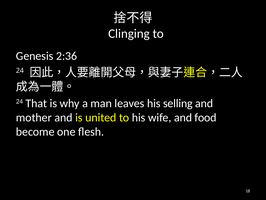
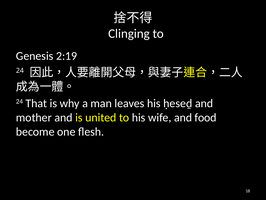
2:36: 2:36 -> 2:19 (67, 56)
selling: selling -> ḥeseḏ (178, 103)
